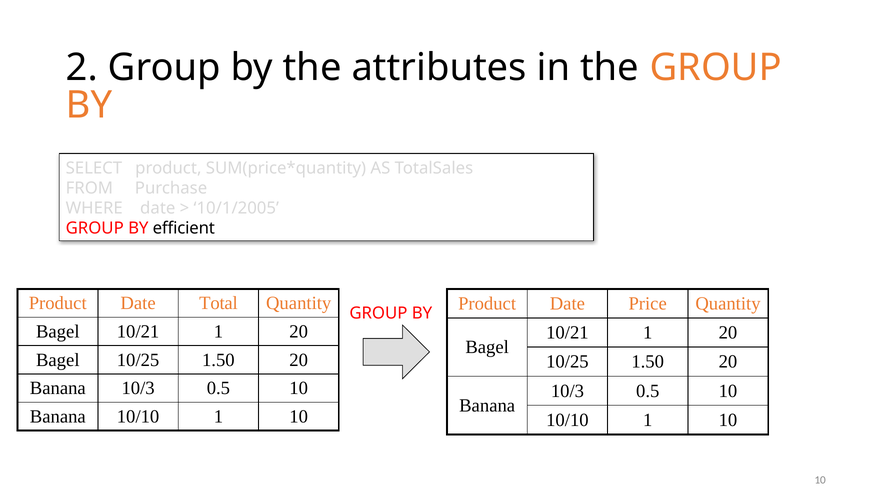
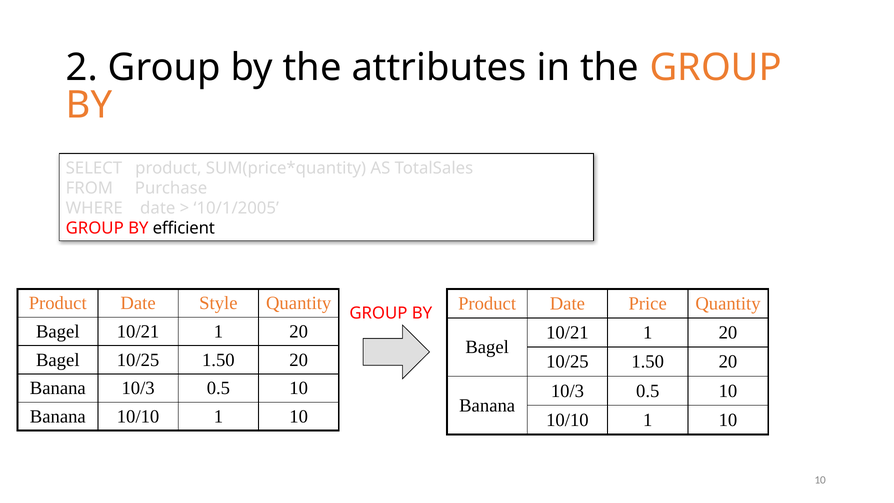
Total: Total -> Style (218, 303)
